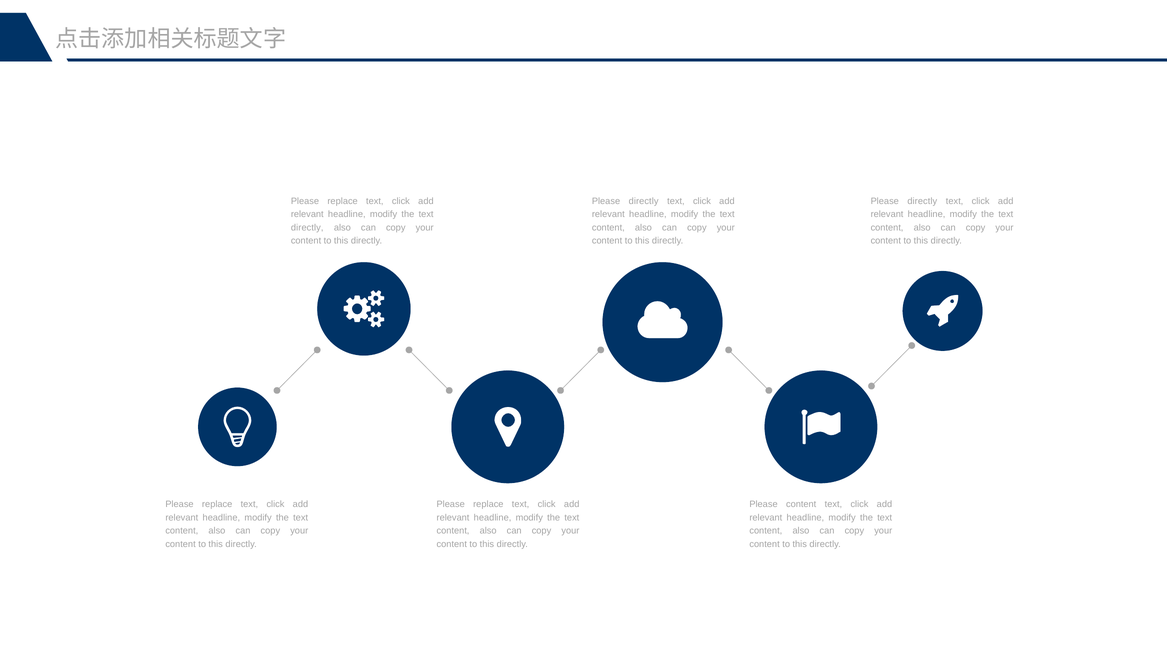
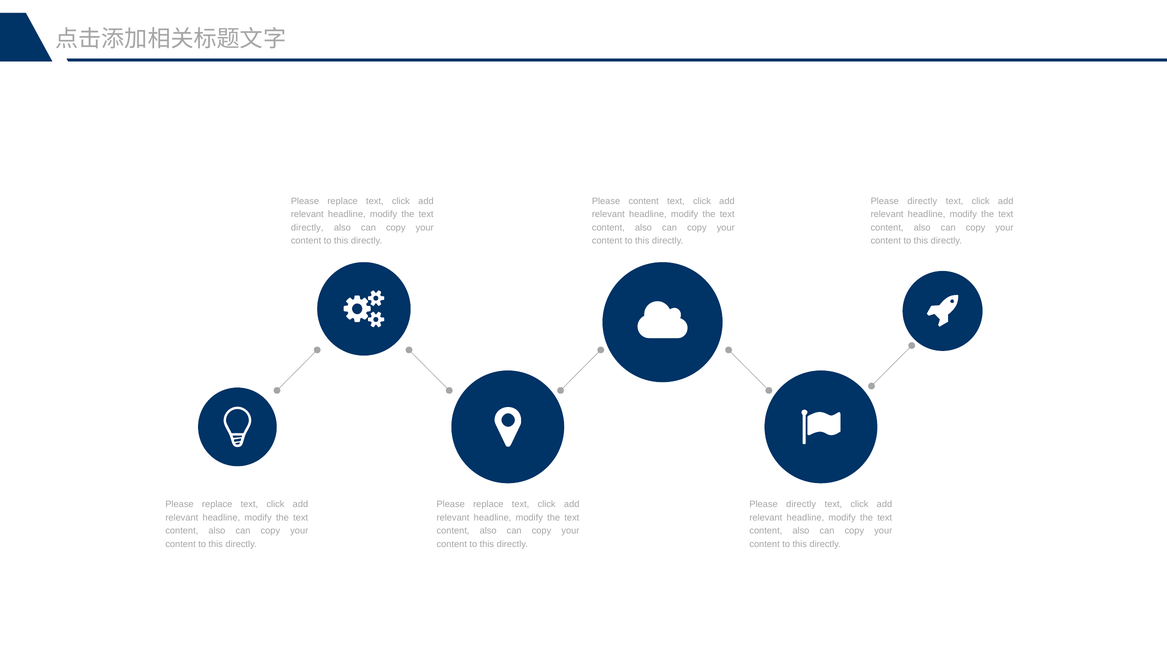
directly: directly -> content (644, 201)
content: content -> directly (801, 505)
